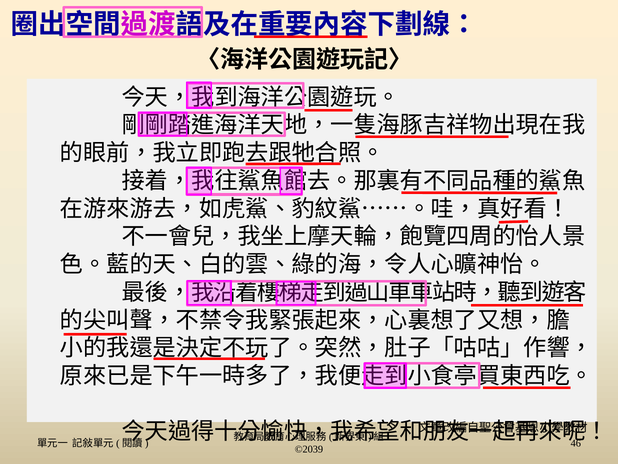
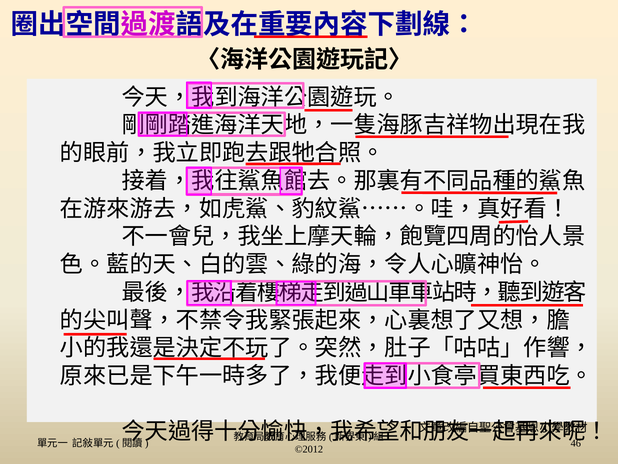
©2039: ©2039 -> ©2012 (309, 449)
